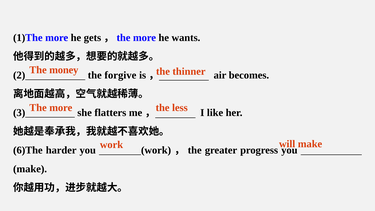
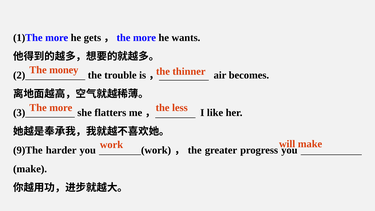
forgive: forgive -> trouble (120, 75)
6)The: 6)The -> 9)The (28, 150)
